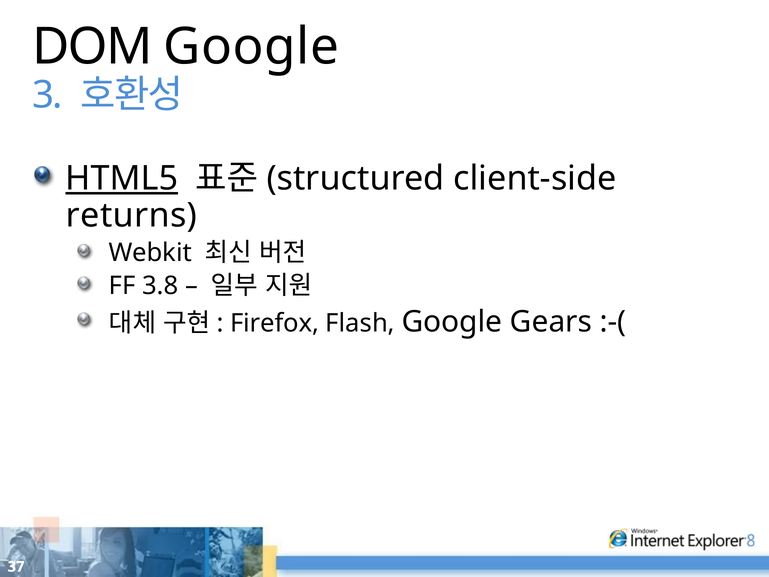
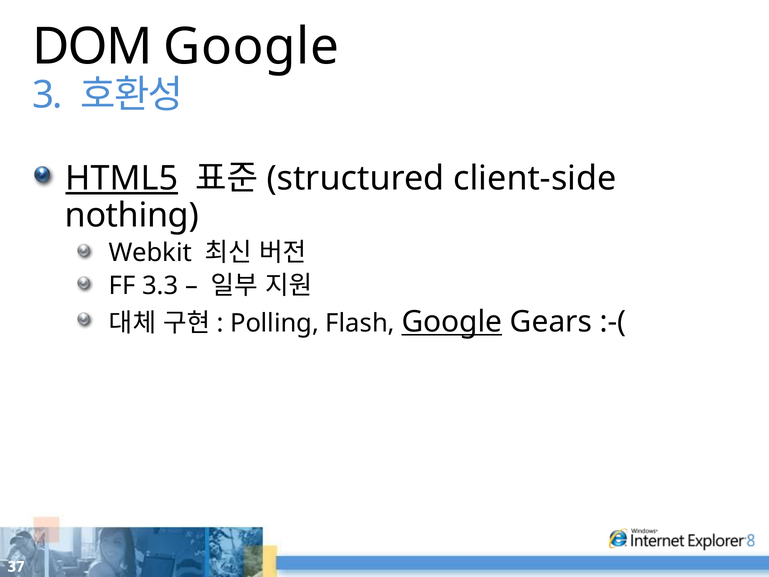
returns: returns -> nothing (132, 215)
3.8: 3.8 -> 3.3 (160, 286)
Firefox: Firefox -> Polling (275, 323)
Google underline: none -> present (452, 322)
